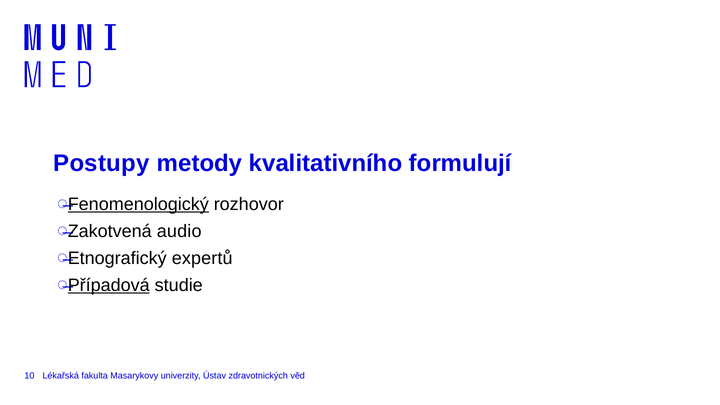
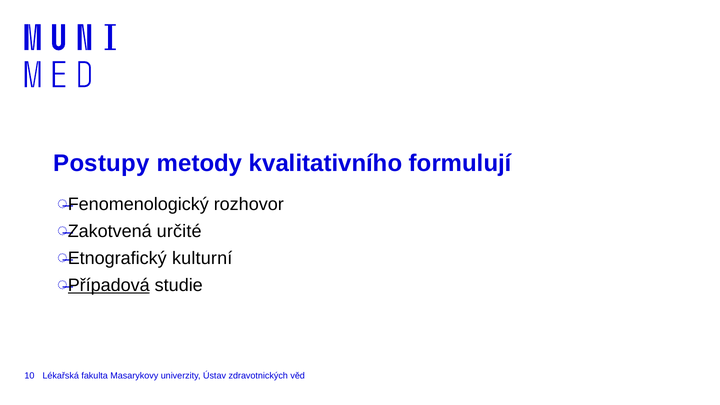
Fenomenologický underline: present -> none (138, 204)
audio: audio -> určité (179, 231)
expertů: expertů -> kulturní (202, 258)
